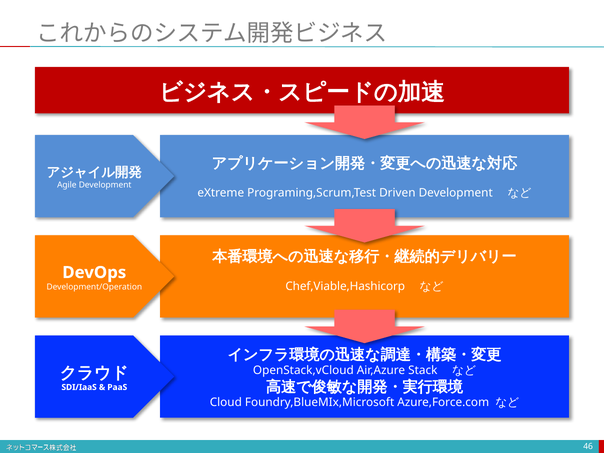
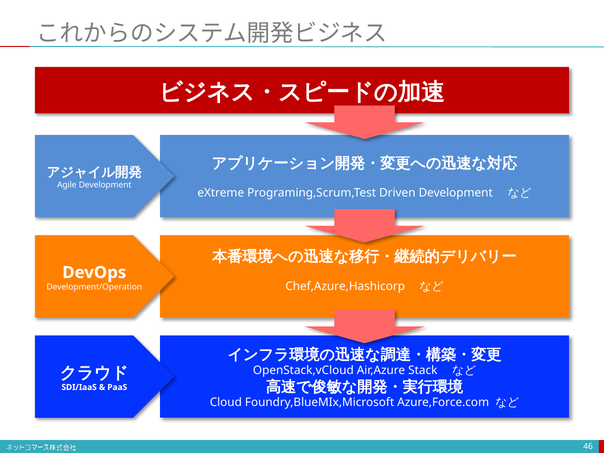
Chef,Viable,Hashicorp: Chef,Viable,Hashicorp -> Chef,Azure,Hashicorp (345, 286)
